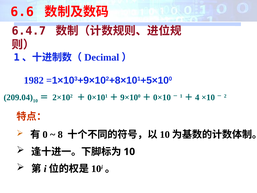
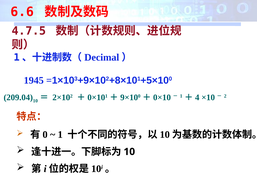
6.4.7: 6.4.7 -> 4.7.5 (29, 31)
1982: 1982 -> 1945 (34, 80)
8: 8 -> 1 (60, 135)
